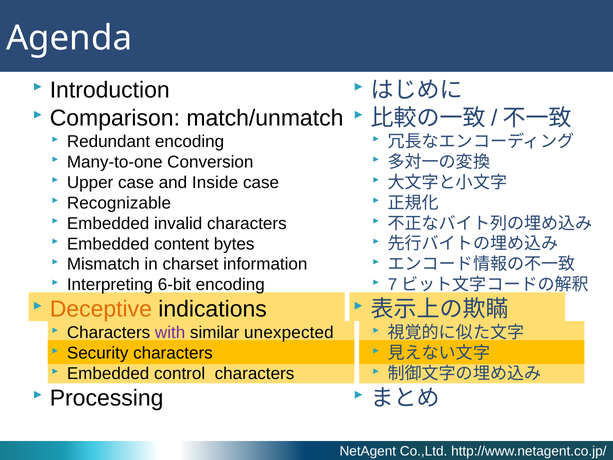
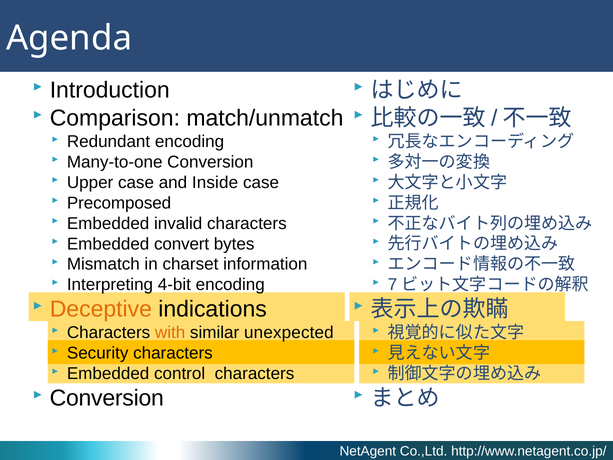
Recognizable: Recognizable -> Precomposed (119, 203)
content: content -> convert (182, 244)
6-bit: 6-bit -> 4-bit (174, 285)
with colour: purple -> orange (170, 333)
Processing: Processing -> Conversion (107, 398)
